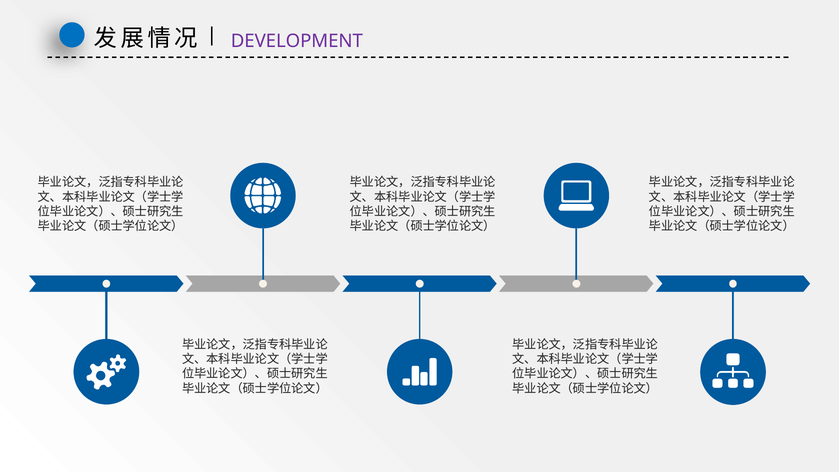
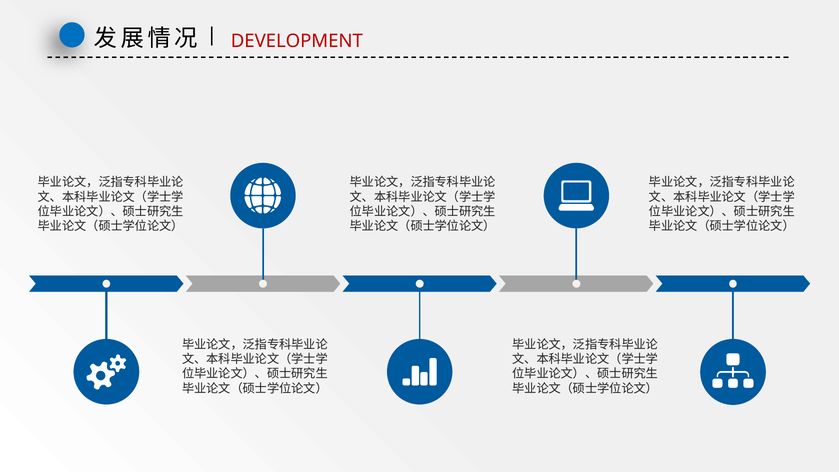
DEVELOPMENT colour: purple -> red (297, 41)
